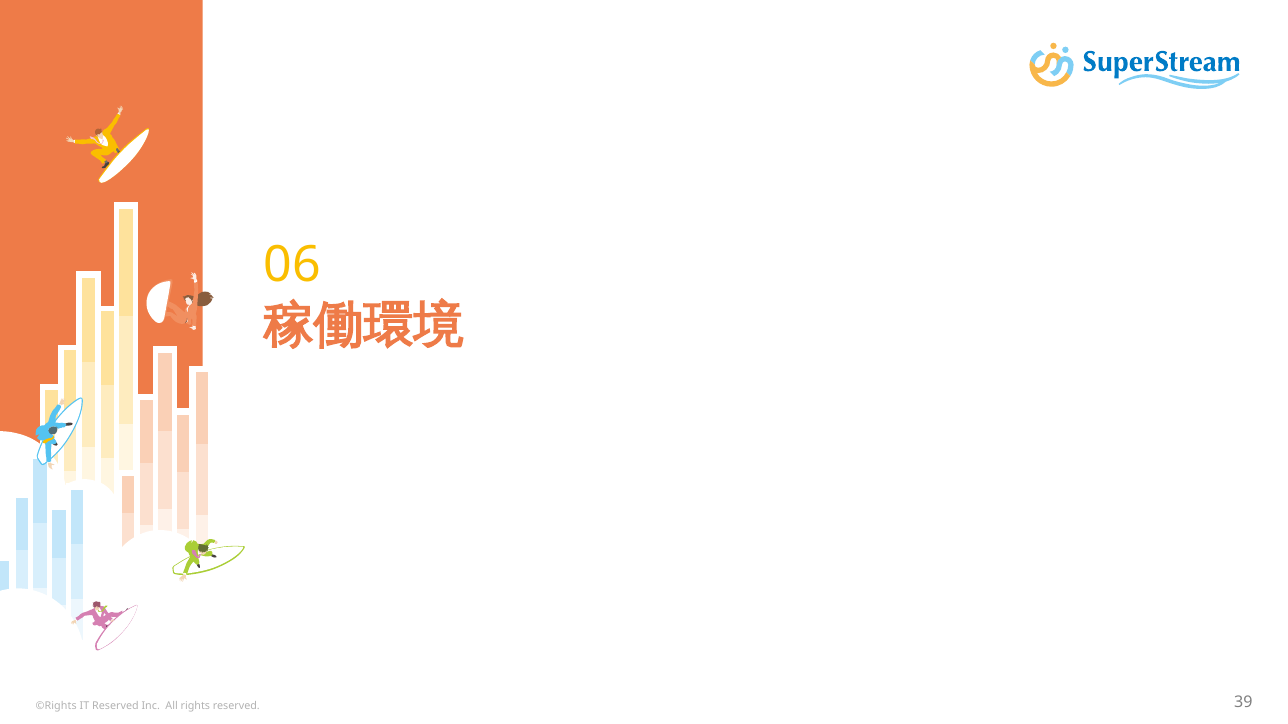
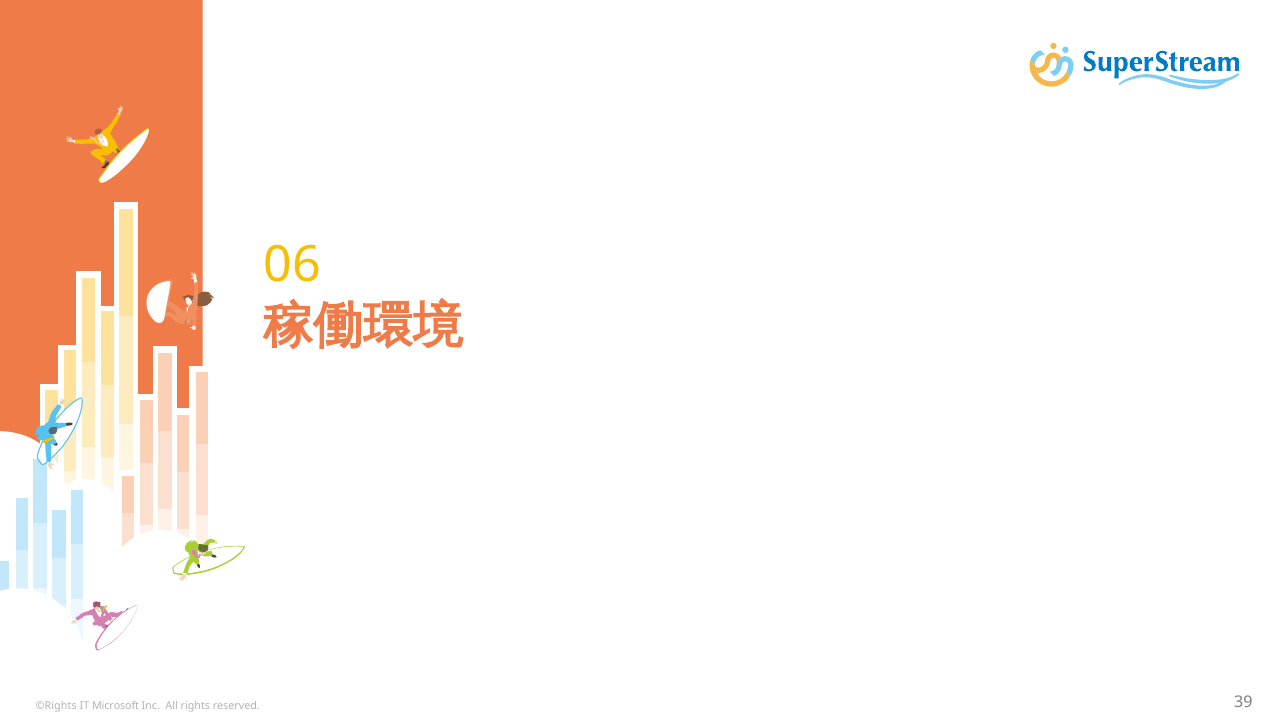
IT Reserved: Reserved -> Microsoft (116, 706)
